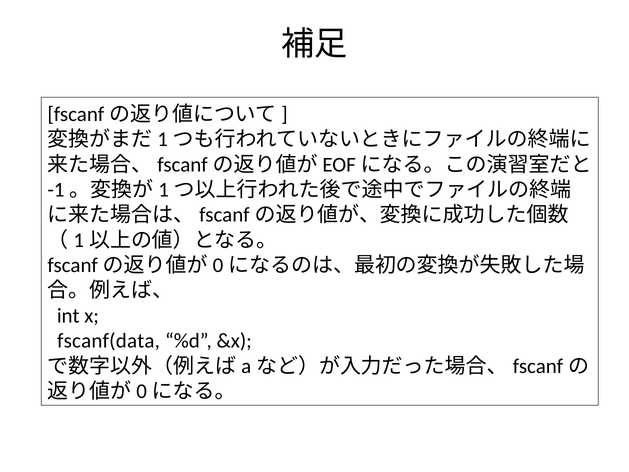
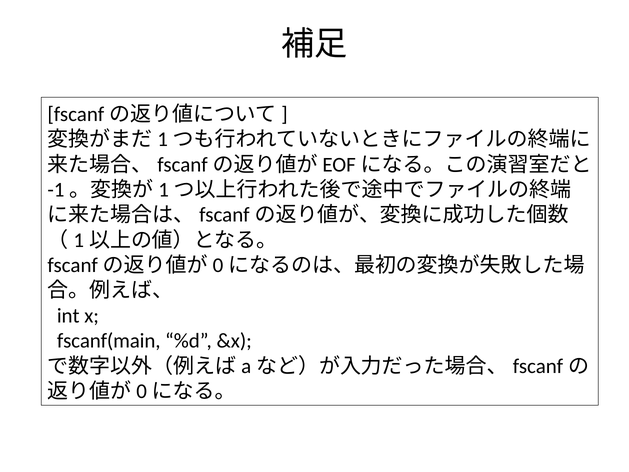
fscanf(data: fscanf(data -> fscanf(main (109, 341)
